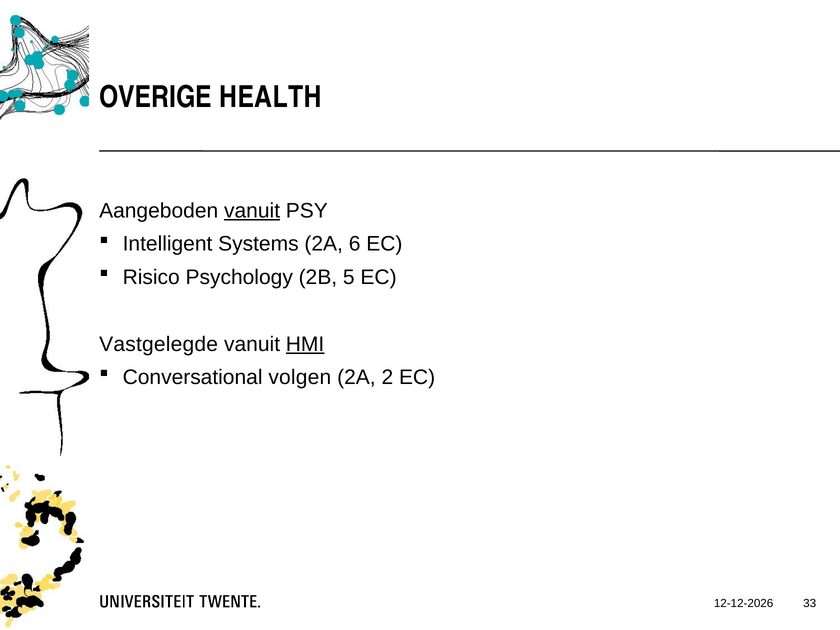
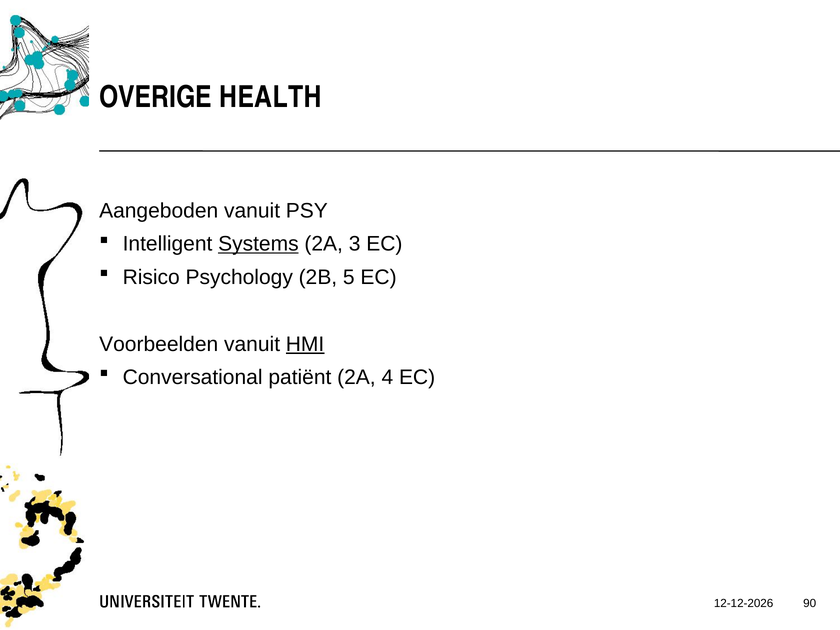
vanuit underline: present -> none (252, 211)
Systems underline: none -> present (258, 244)
6: 6 -> 3 (355, 244)
Vastgelegde: Vastgelegde -> Voorbeelden (159, 344)
volgen: volgen -> patiënt (300, 377)
2: 2 -> 4 (387, 377)
33: 33 -> 90 (810, 603)
